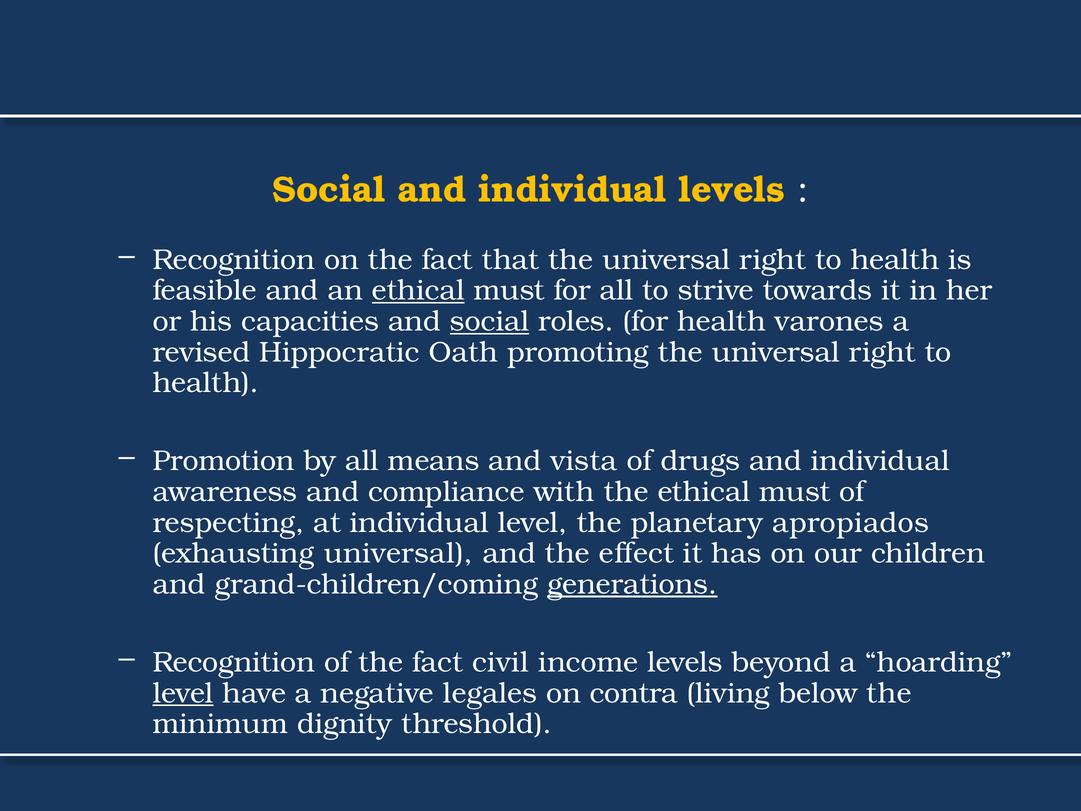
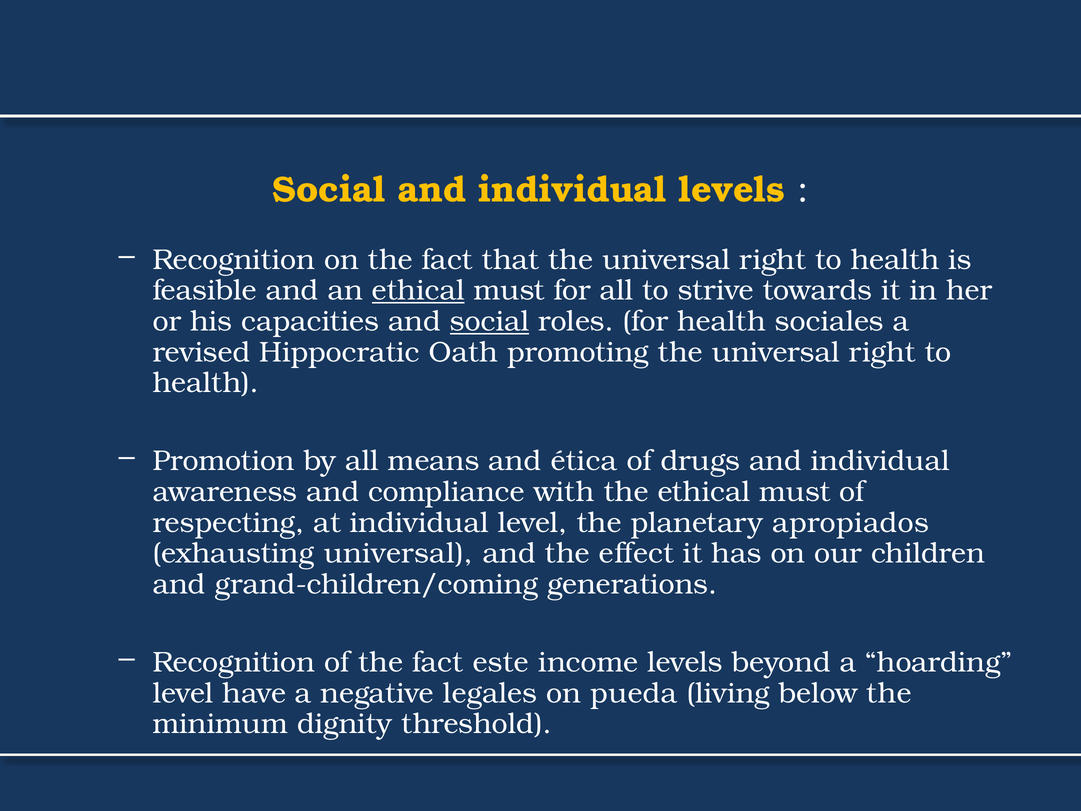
varones: varones -> sociales (829, 321)
vista: vista -> ética (584, 461)
generations underline: present -> none (632, 584)
civil: civil -> este (501, 662)
level underline: present -> none (183, 693)
contra: contra -> pueda (634, 693)
